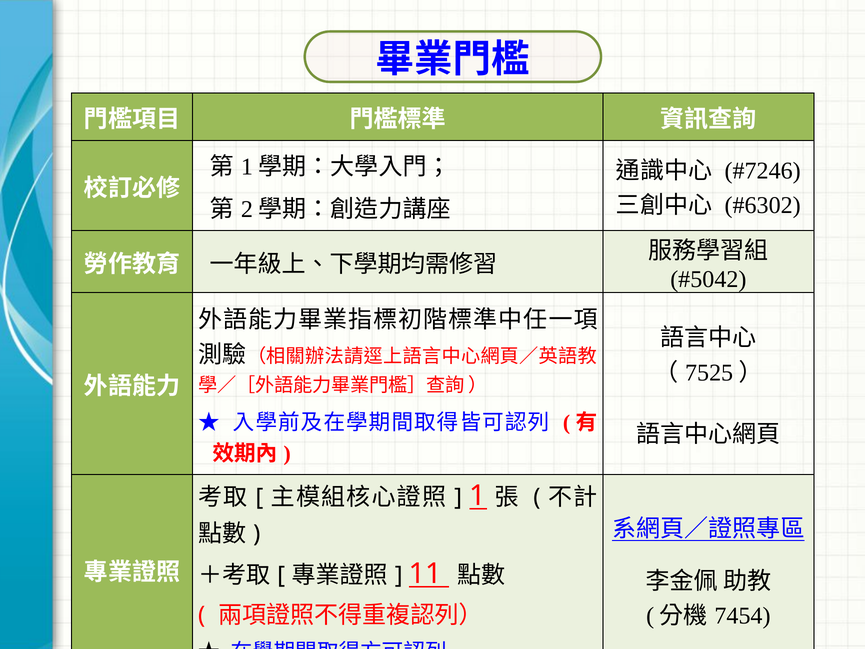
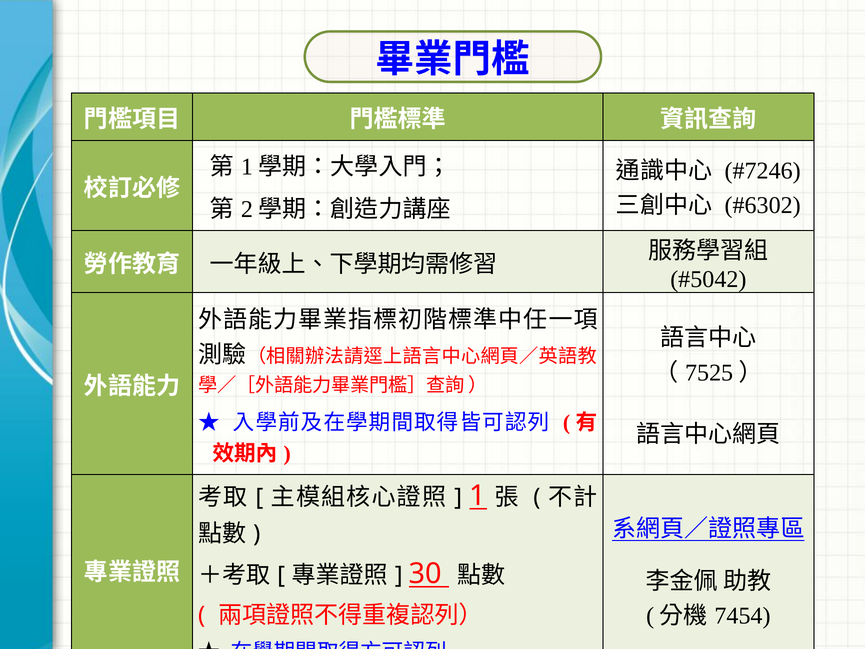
11: 11 -> 30 (425, 573)
